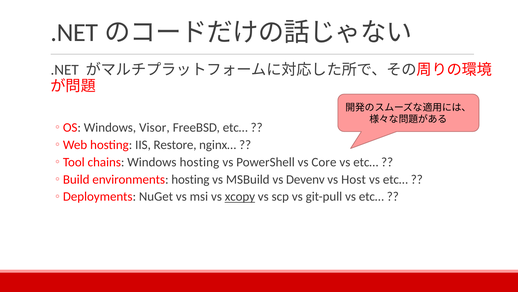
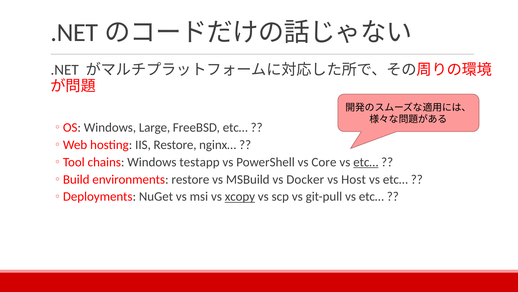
Visor: Visor -> Large (155, 127)
Windows hosting: hosting -> testapp (199, 162)
etc… underline: none -> present (366, 162)
environments hosting: hosting -> restore (190, 179)
Devenv: Devenv -> Docker (305, 179)
